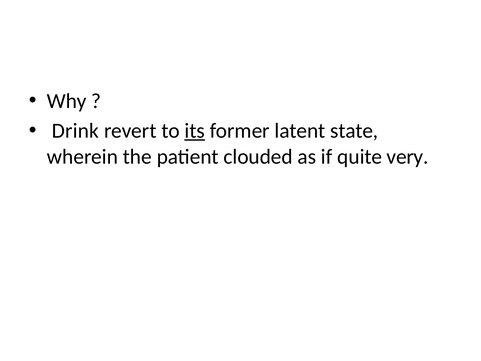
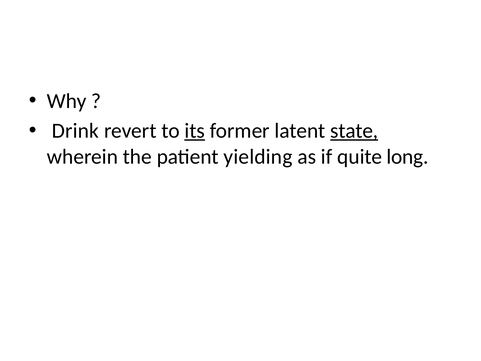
state underline: none -> present (354, 131)
clouded: clouded -> yielding (258, 157)
very: very -> long (408, 157)
